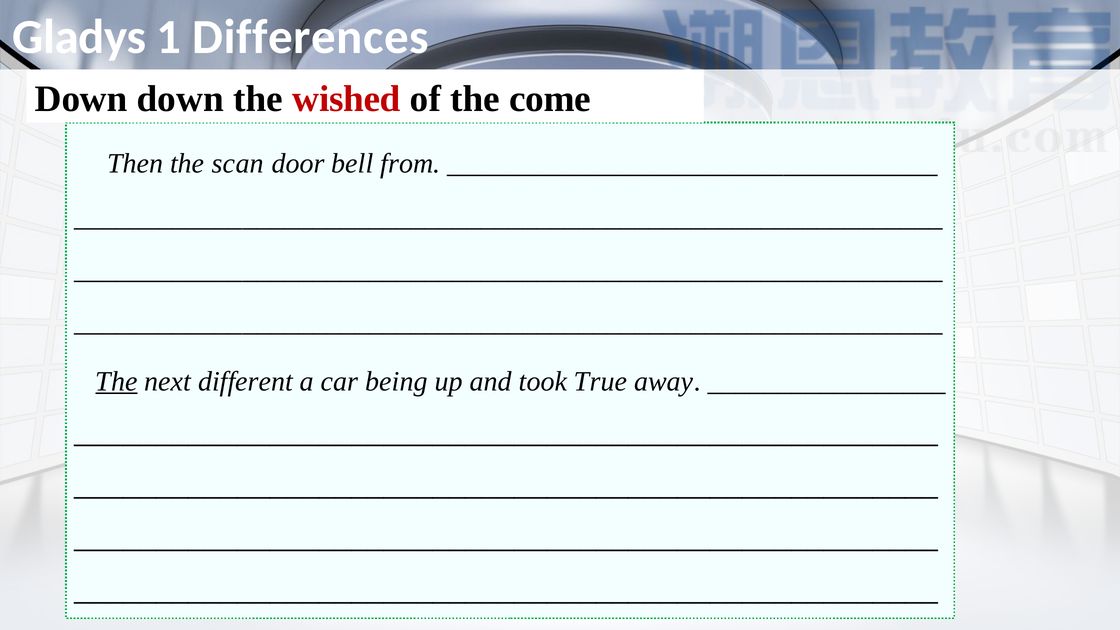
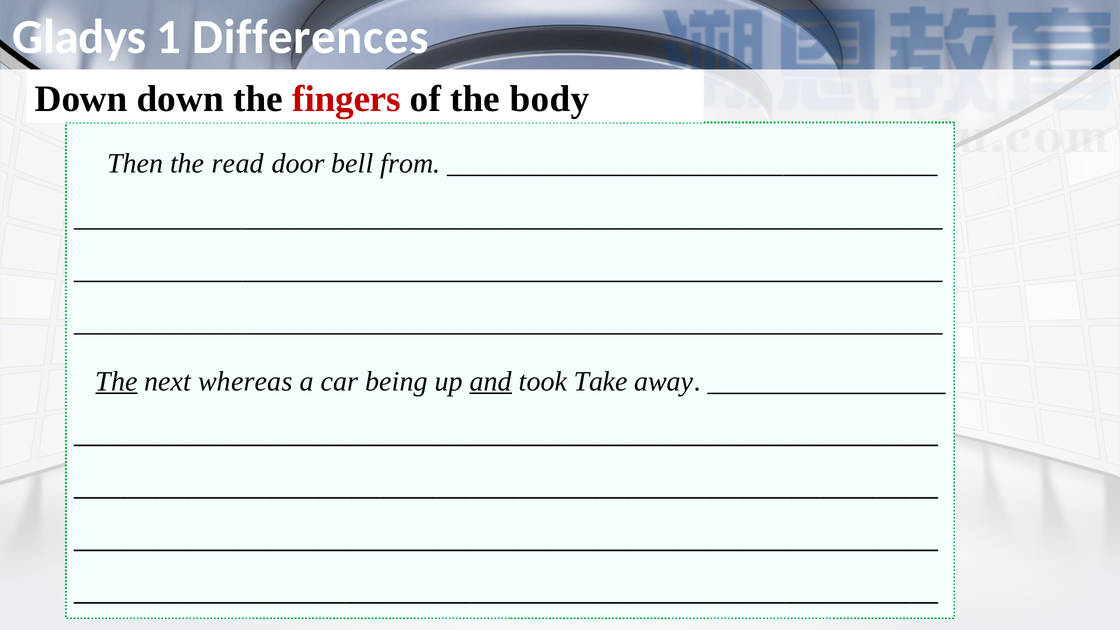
wished: wished -> fingers (347, 99)
come: come -> body (550, 99)
scan: scan -> read (238, 163)
different: different -> whereas (245, 381)
and underline: none -> present (491, 381)
True: True -> Take (601, 381)
